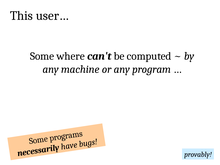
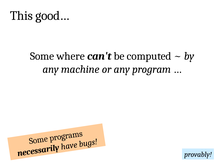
user…: user… -> good… (52, 16)
